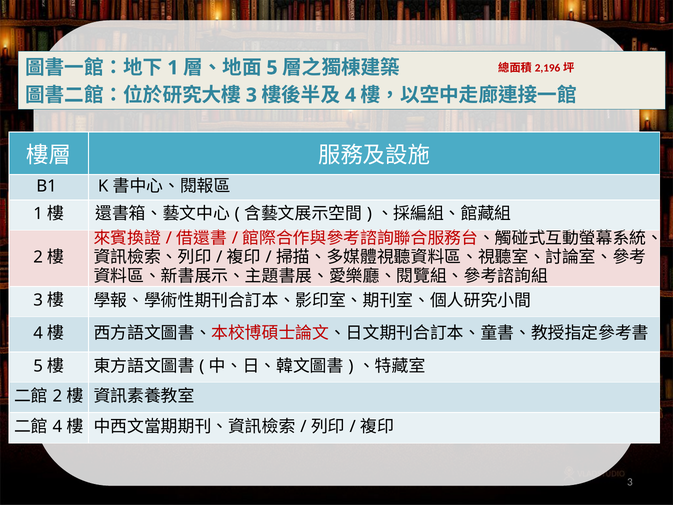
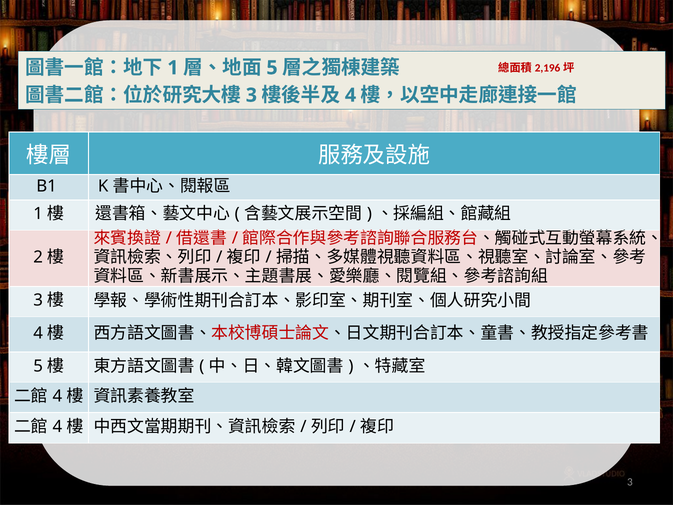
2: 2 -> 4 (57, 396)
